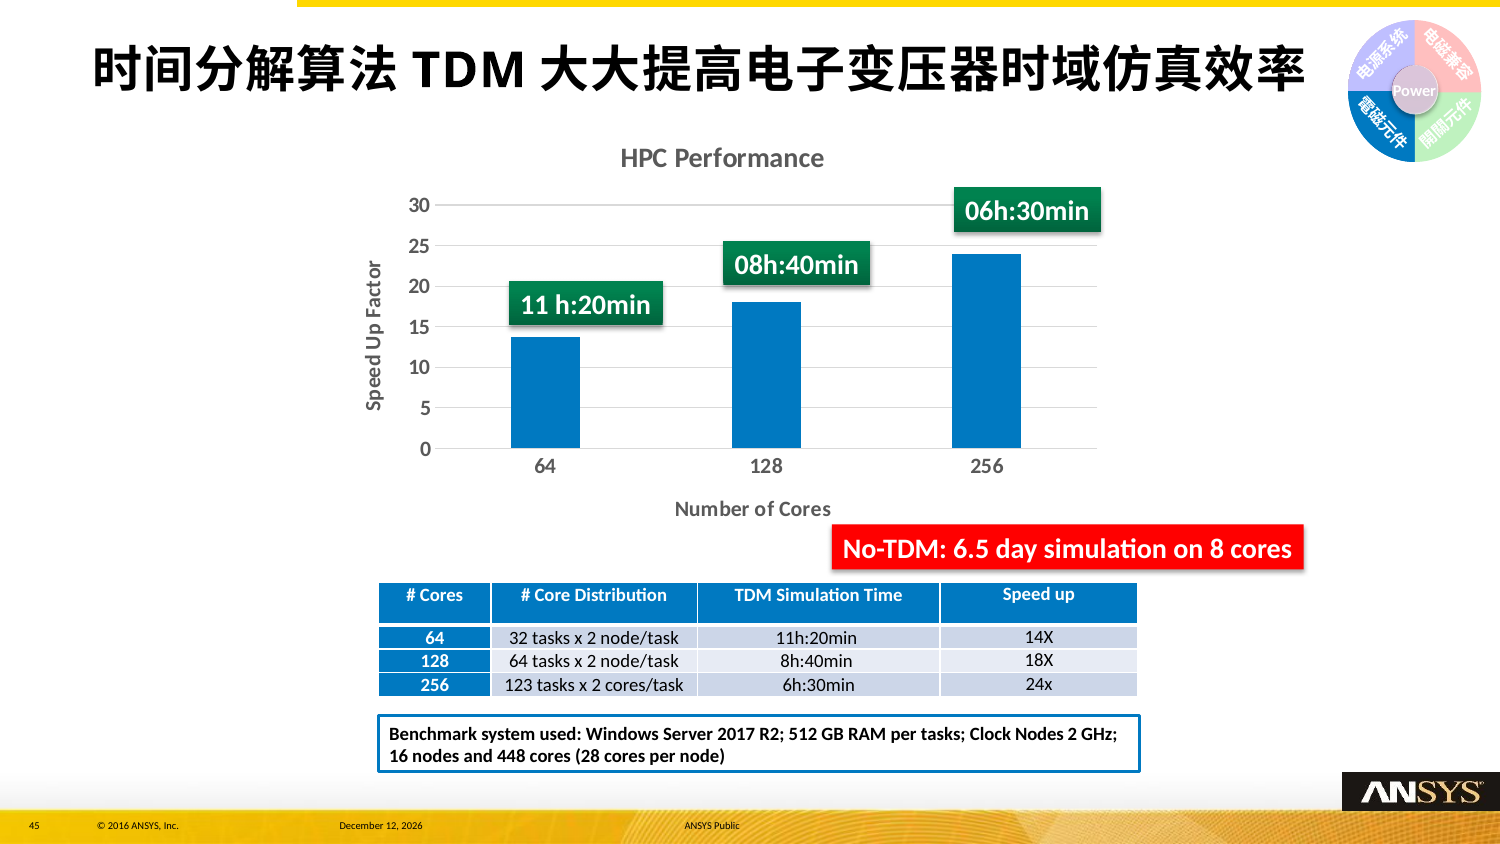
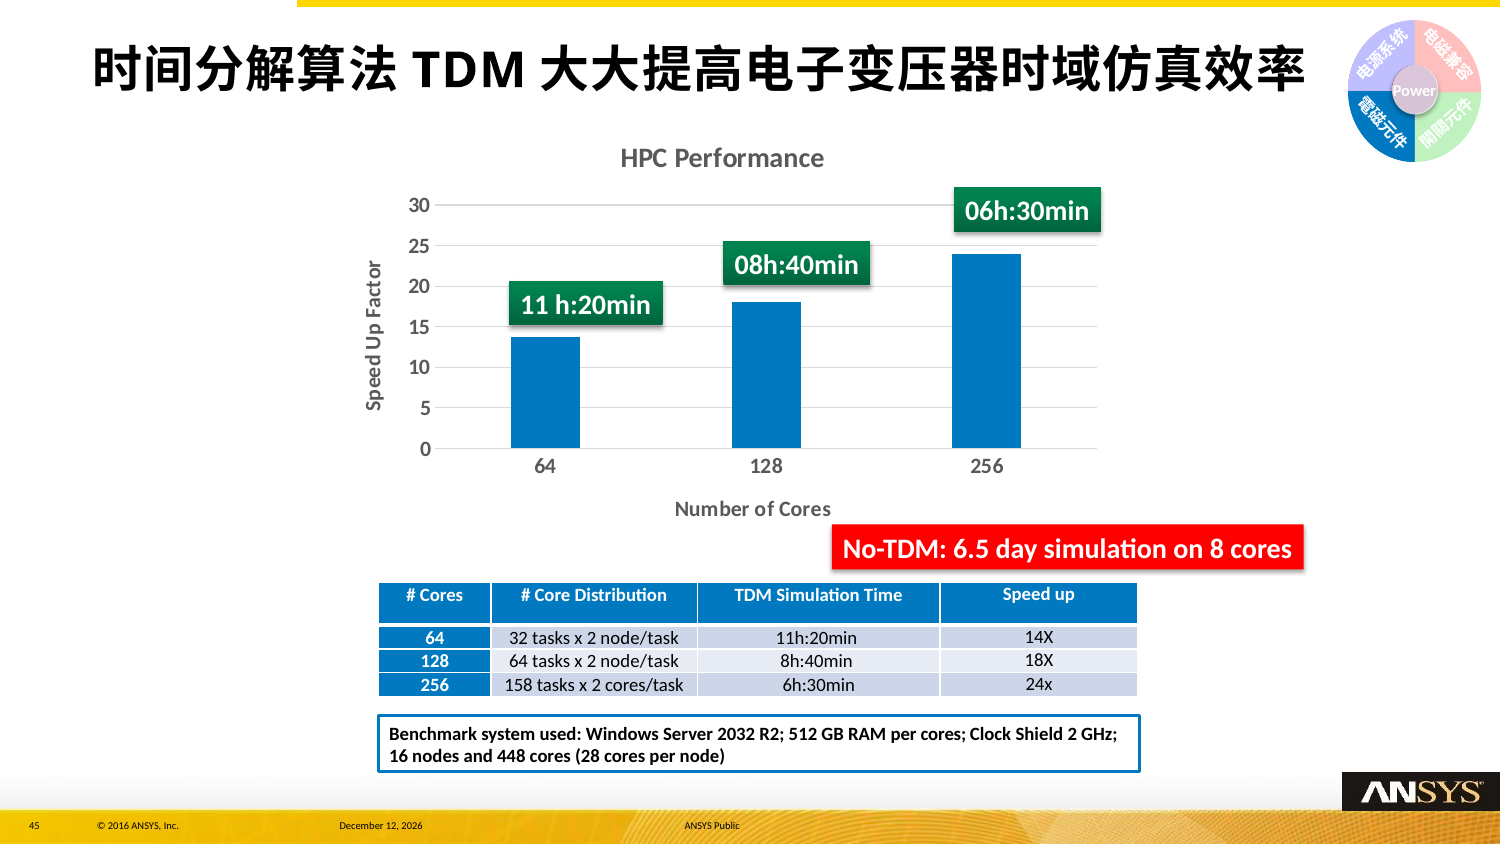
123: 123 -> 158 (519, 685)
2017: 2017 -> 2032 (736, 734)
per tasks: tasks -> cores (943, 734)
Clock Nodes: Nodes -> Shield (1039, 734)
